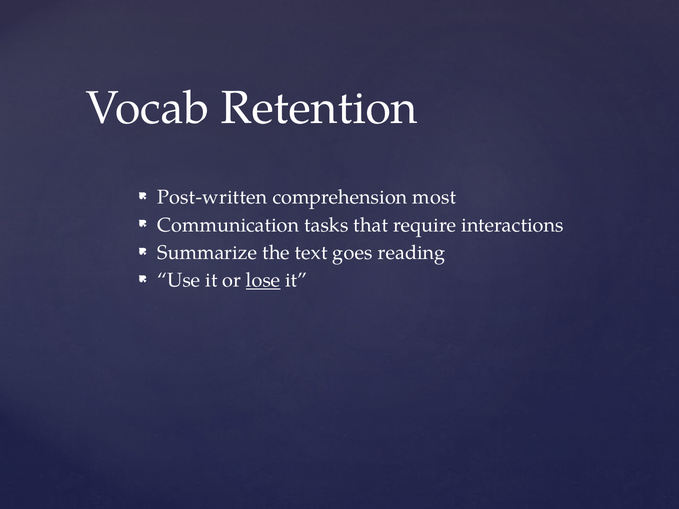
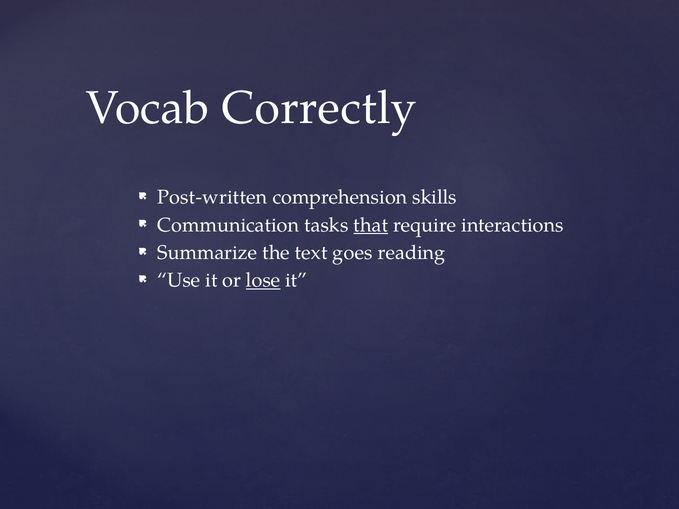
Retention: Retention -> Correctly (319, 108)
most: most -> skills (434, 197)
that underline: none -> present (371, 225)
